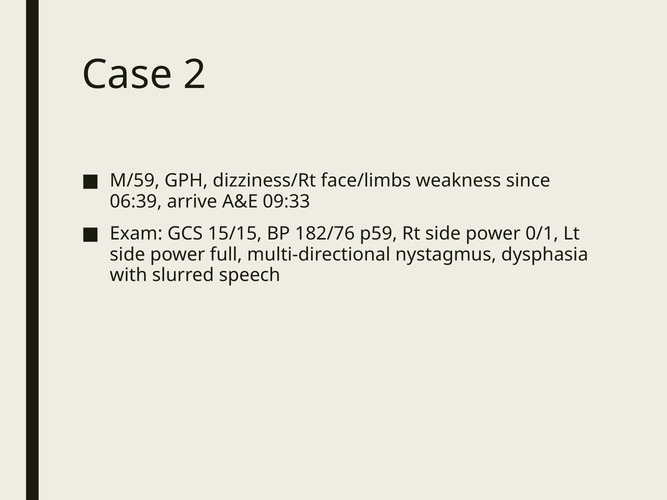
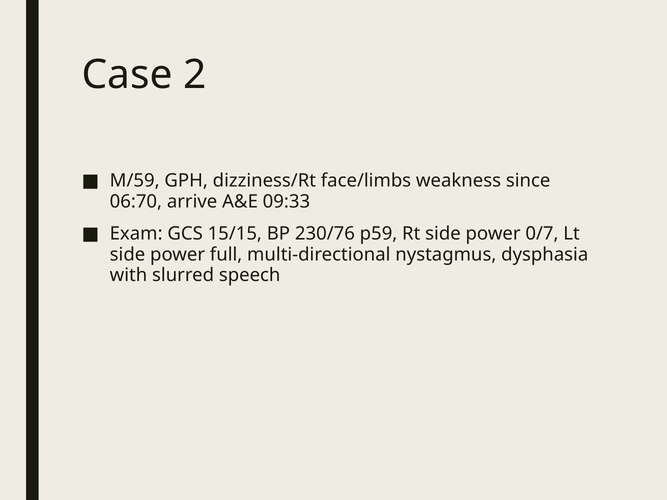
06:39: 06:39 -> 06:70 (136, 202)
182/76: 182/76 -> 230/76 (325, 234)
0/1: 0/1 -> 0/7 (542, 234)
